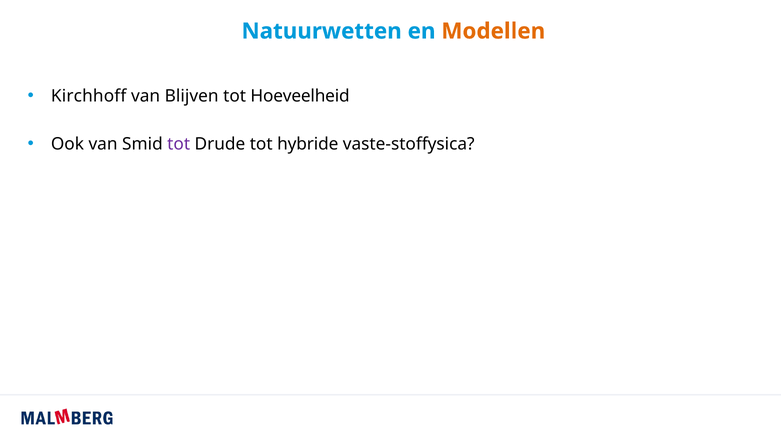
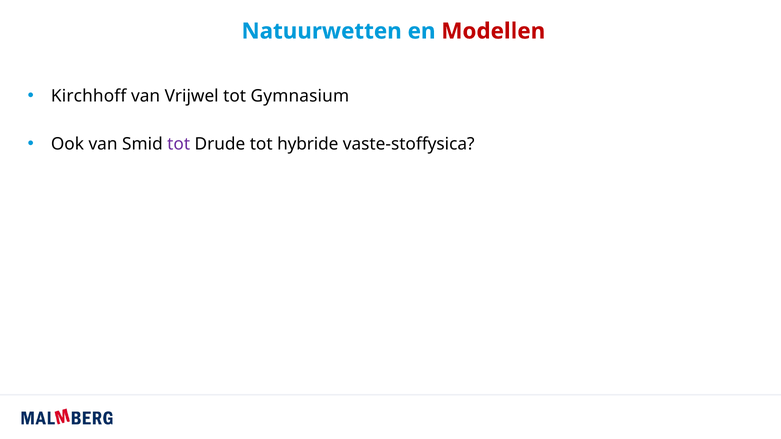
Modellen colour: orange -> red (493, 31)
Blijven: Blijven -> Vrijwel (192, 96)
Hoeveelheid: Hoeveelheid -> Gymnasium (300, 96)
